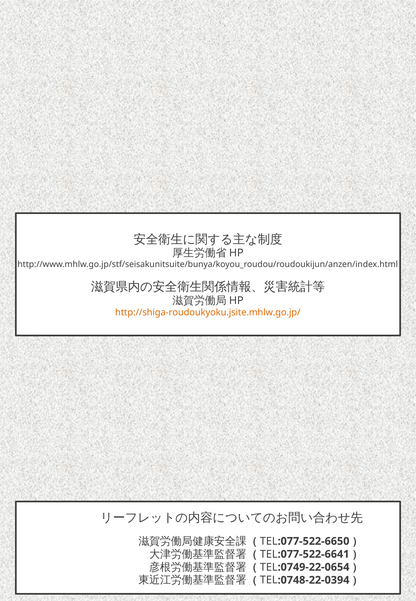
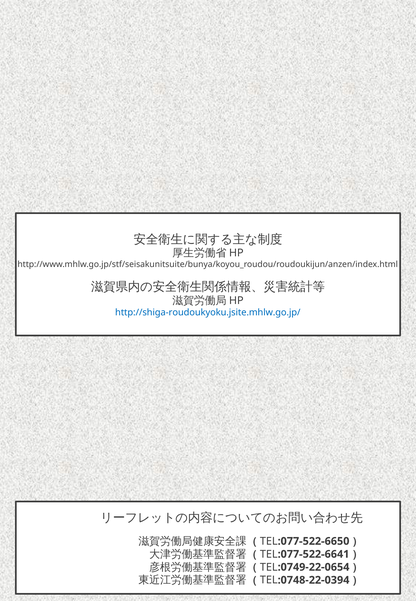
http://shiga-roudoukyoku.jsite.mhlw.go.jp/ colour: orange -> blue (208, 313)
